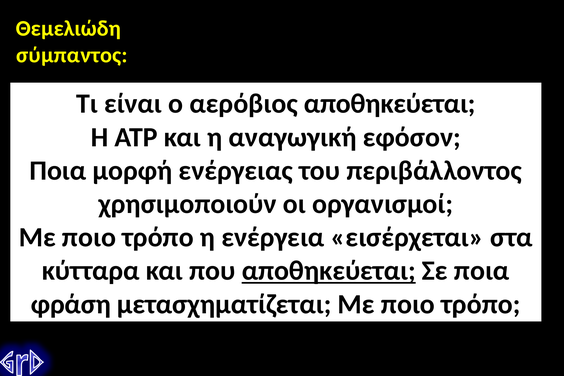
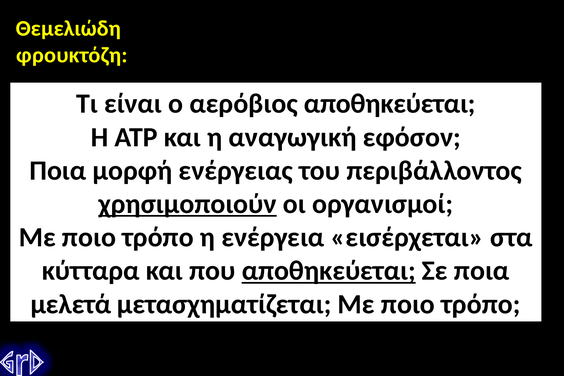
σύμπαντος: σύμπαντος -> φρουκτόζη (72, 55)
χρησιμοποιούν underline: none -> present (187, 204)
φράση: φράση -> μελετά (71, 304)
